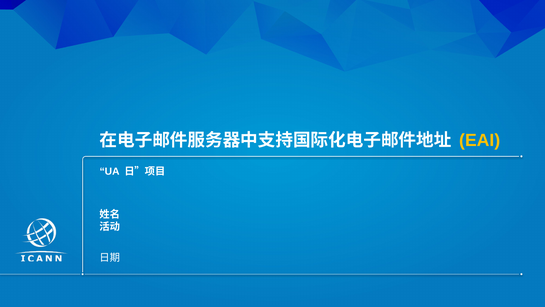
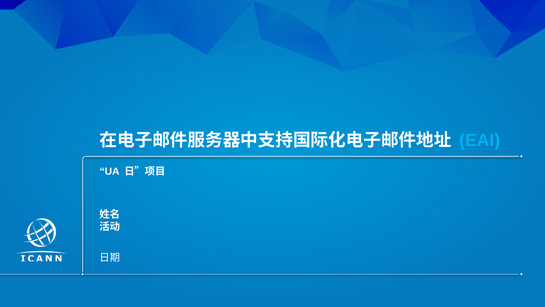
EAI colour: yellow -> light blue (480, 140)
